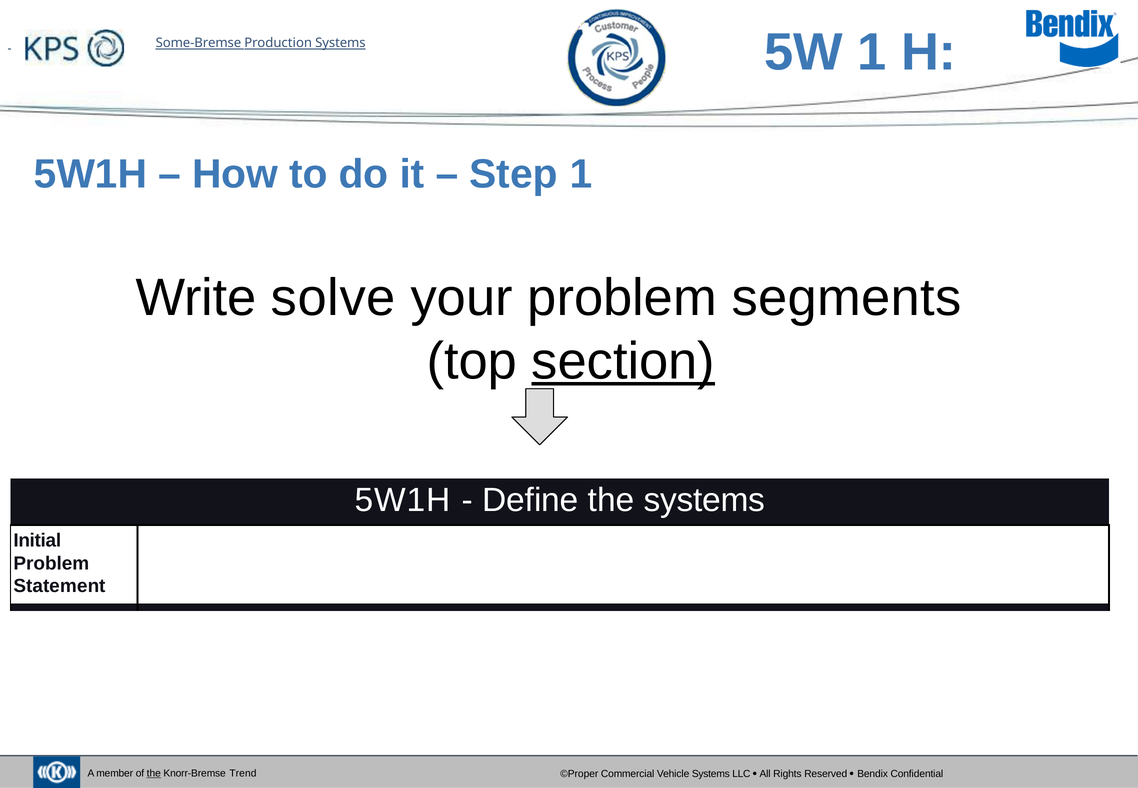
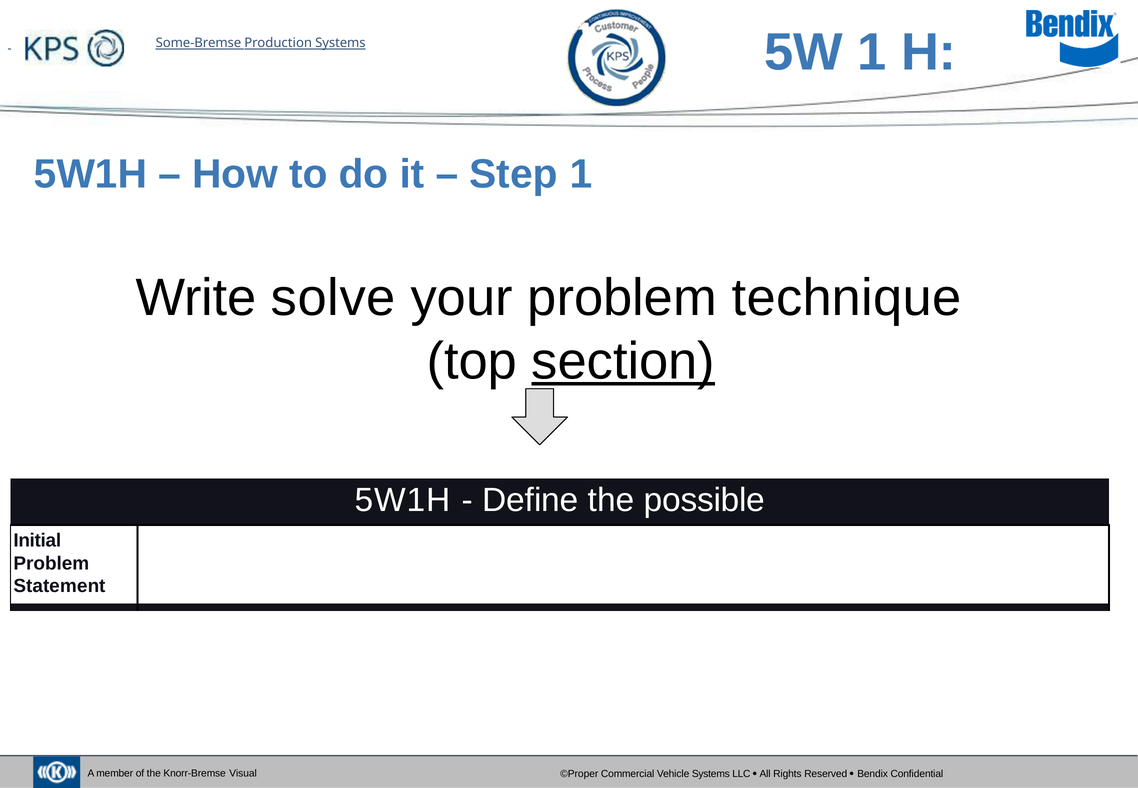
segments: segments -> technique (847, 298)
the systems: systems -> possible (704, 500)
the underline: present -> none (154, 773)
Trend: Trend -> Visual (243, 773)
